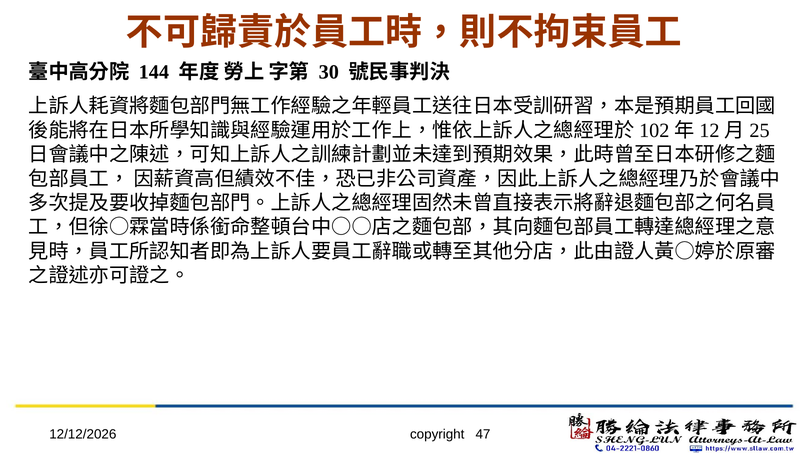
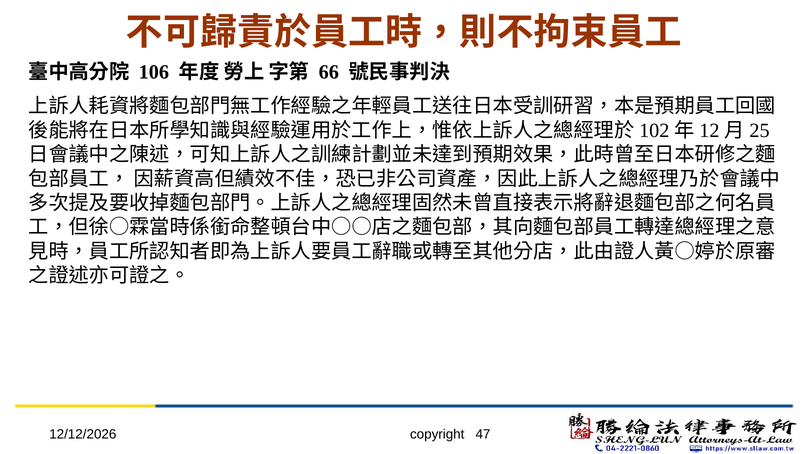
144: 144 -> 106 (154, 72)
30: 30 -> 66 (329, 72)
